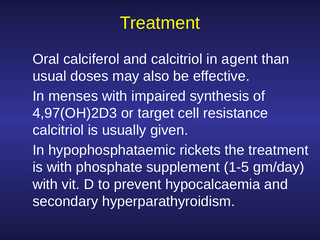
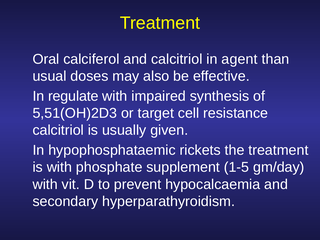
menses: menses -> regulate (73, 96)
4,97(OH)2D3: 4,97(OH)2D3 -> 5,51(OH)2D3 (75, 113)
